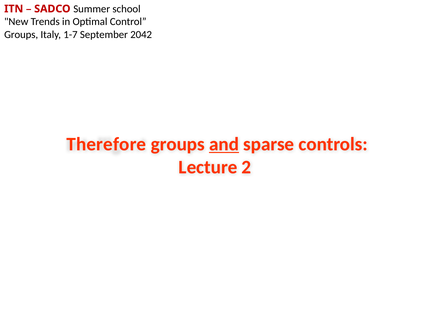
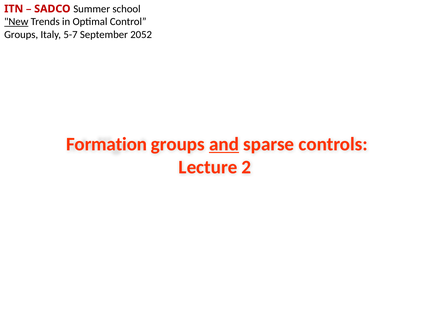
New underline: none -> present (16, 22)
1-7: 1-7 -> 5-7 (70, 35)
2042: 2042 -> 2052 (141, 35)
Therefore: Therefore -> Formation (107, 144)
